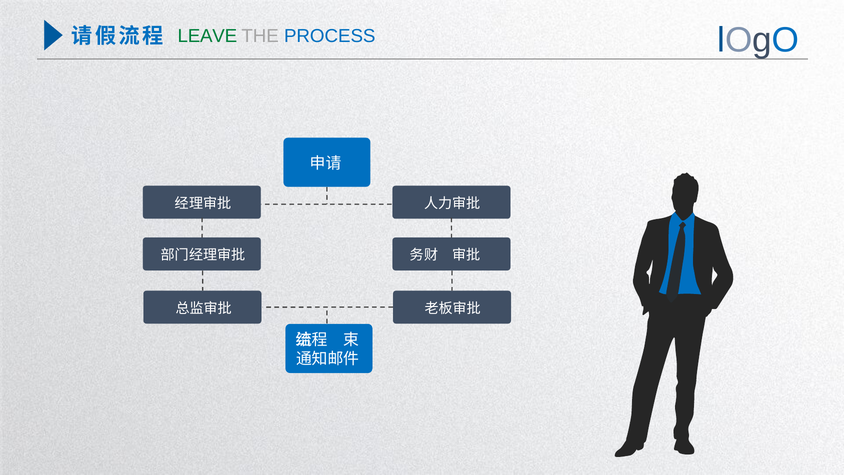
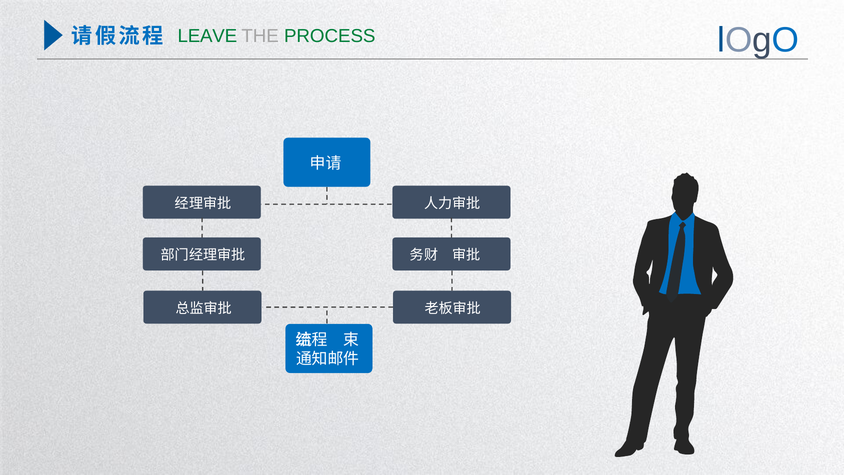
PROCESS colour: blue -> green (330, 36)
